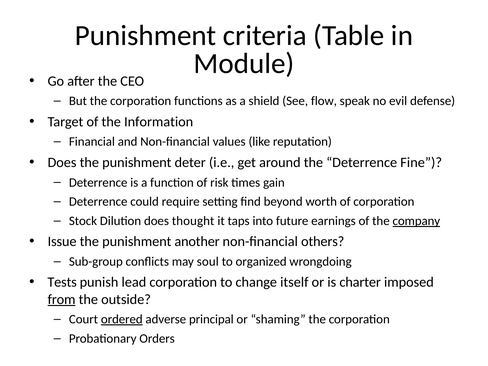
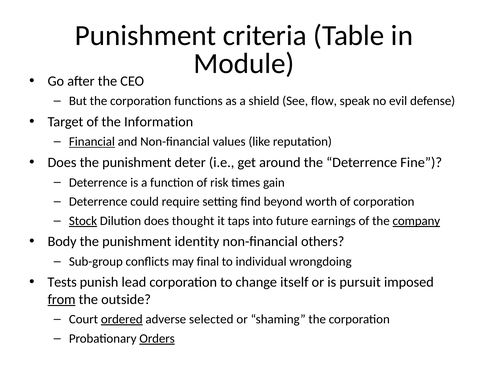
Financial underline: none -> present (92, 142)
Stock underline: none -> present (83, 221)
Issue: Issue -> Body (62, 242)
another: another -> identity (197, 242)
soul: soul -> final (208, 262)
organized: organized -> individual (261, 262)
charter: charter -> pursuit (360, 282)
principal: principal -> selected (211, 319)
Orders underline: none -> present (157, 339)
